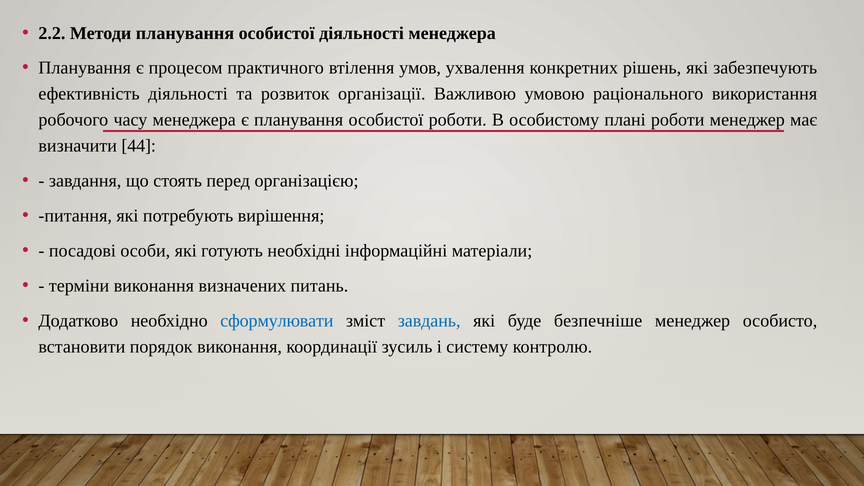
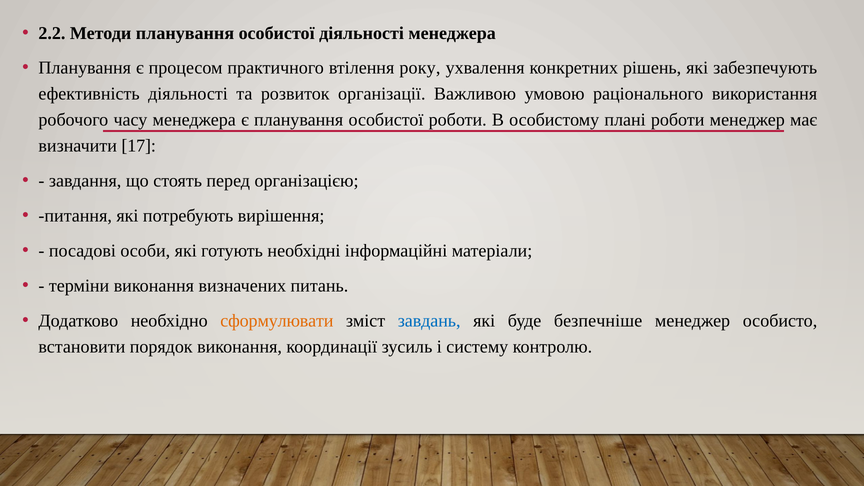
умов: умов -> року (420, 68)
44: 44 -> 17 (139, 146)
сформулювати colour: blue -> orange (277, 321)
